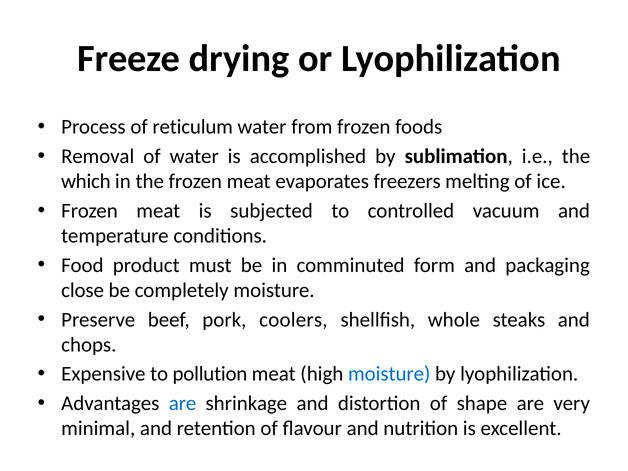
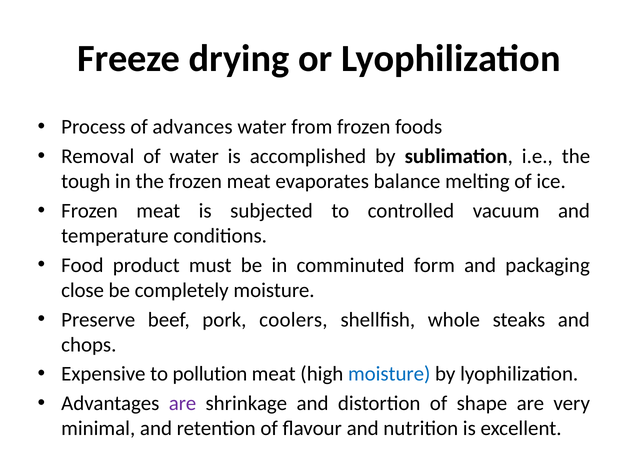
reticulum: reticulum -> advances (193, 127)
which: which -> tough (86, 181)
freezers: freezers -> balance (407, 181)
are colour: blue -> purple (183, 403)
